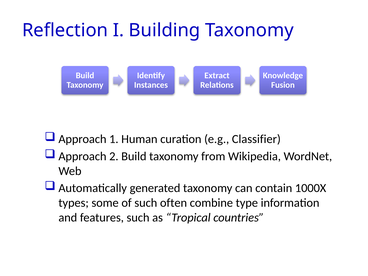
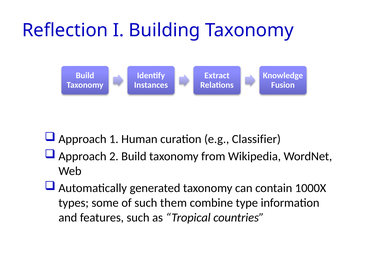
often: often -> them (173, 203)
